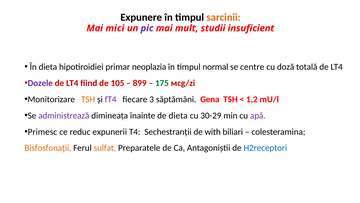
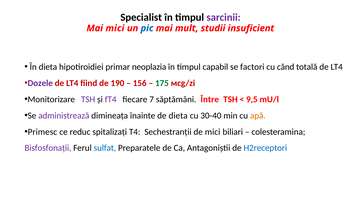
Expunere: Expunere -> Specialist (141, 17)
sarcinii colour: orange -> purple (224, 17)
pic colour: purple -> blue (147, 28)
normal: normal -> capabil (215, 67)
centre: centre -> factori (252, 67)
doză: doză -> cănd (286, 67)
105: 105 -> 190 (117, 83)
899: 899 -> 156 (140, 83)
TSH colour: orange -> purple (88, 99)
3: 3 -> 7 (152, 99)
Gena: Gena -> Între (210, 99)
1,2: 1,2 -> 9,5 (252, 99)
30-29: 30-29 -> 30-40 (211, 115)
apă colour: purple -> orange (258, 115)
expunerii: expunerii -> spitalizați (110, 131)
de with: with -> mici (213, 131)
Bisfosfonații colour: orange -> purple (48, 148)
sulfat colour: orange -> blue (105, 148)
